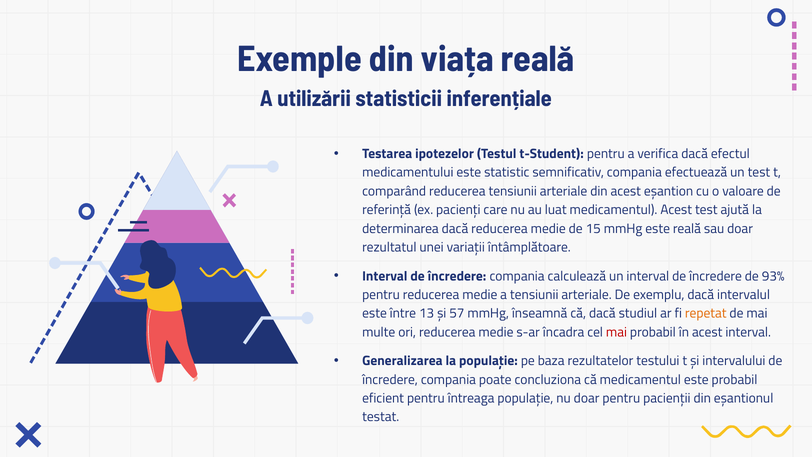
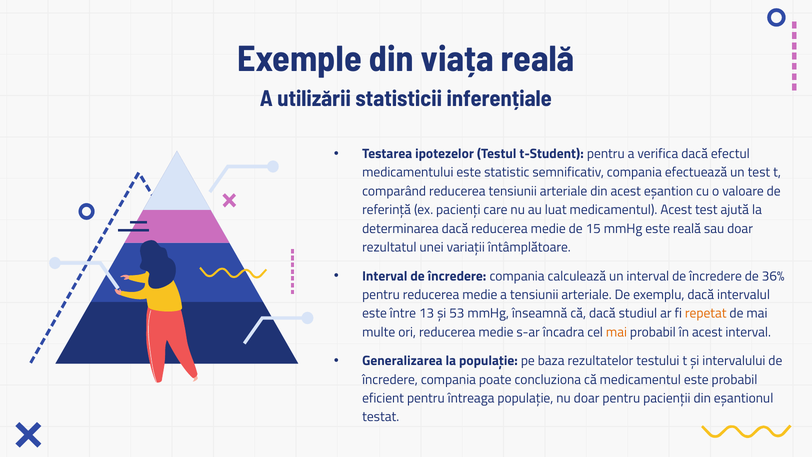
93%: 93% -> 36% (773, 276)
57: 57 -> 53 (457, 313)
mai colour: red -> orange (616, 332)
